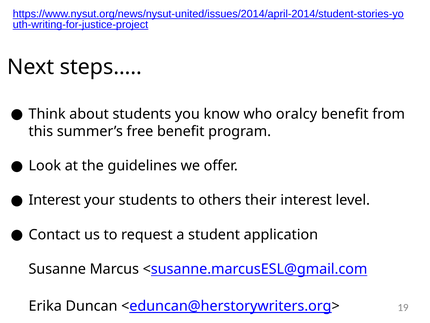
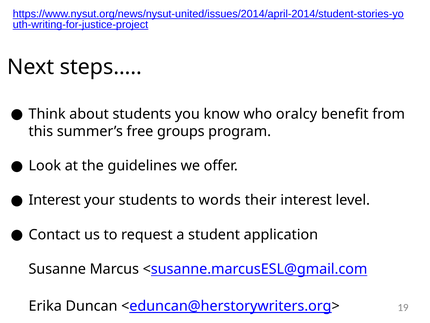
free benefit: benefit -> groups (181, 131)
others: others -> words (220, 200)
